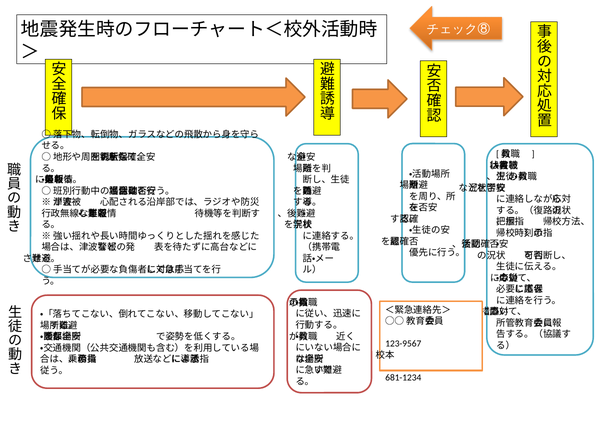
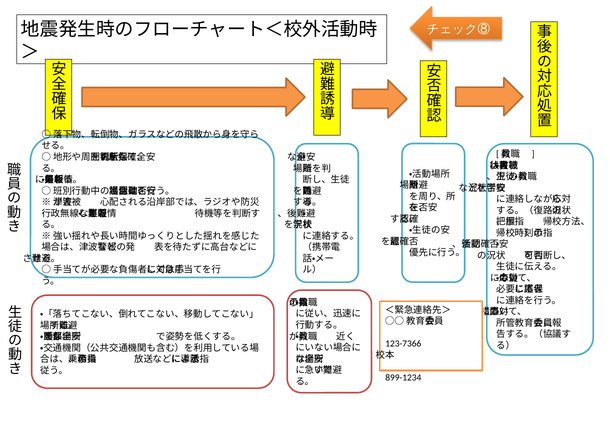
123-9567: 123-9567 -> 123-7366 (403, 344)
681-1234: 681-1234 -> 899-1234 (403, 378)
